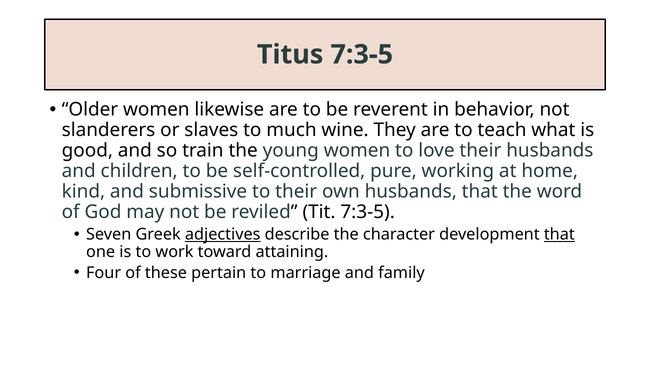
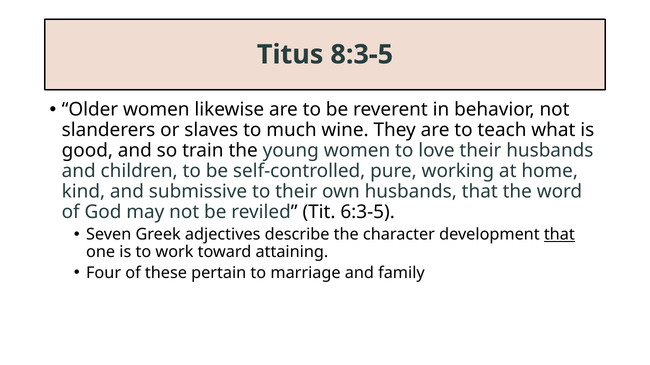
Titus 7:3-5: 7:3-5 -> 8:3-5 (362, 55)
Tit 7:3-5: 7:3-5 -> 6:3-5 (368, 212)
adjectives underline: present -> none (223, 235)
